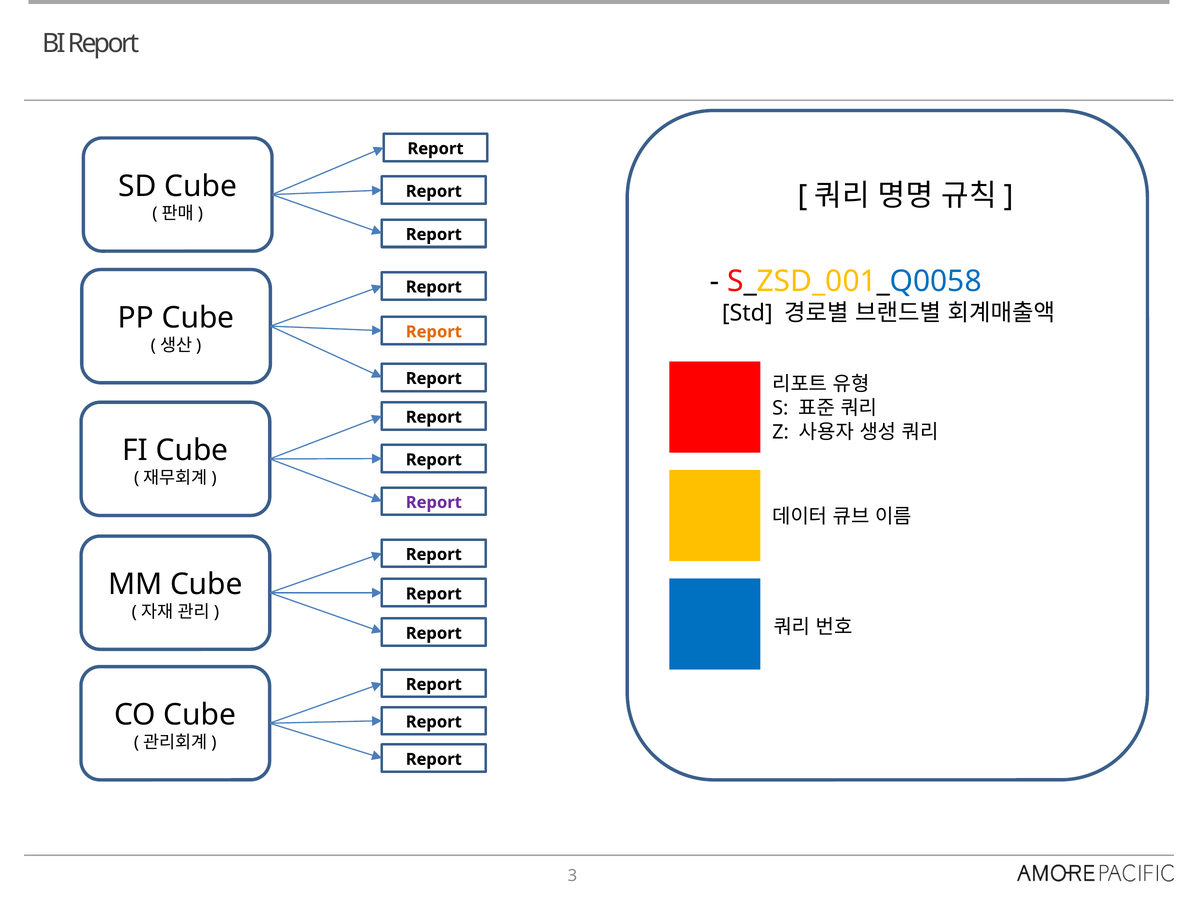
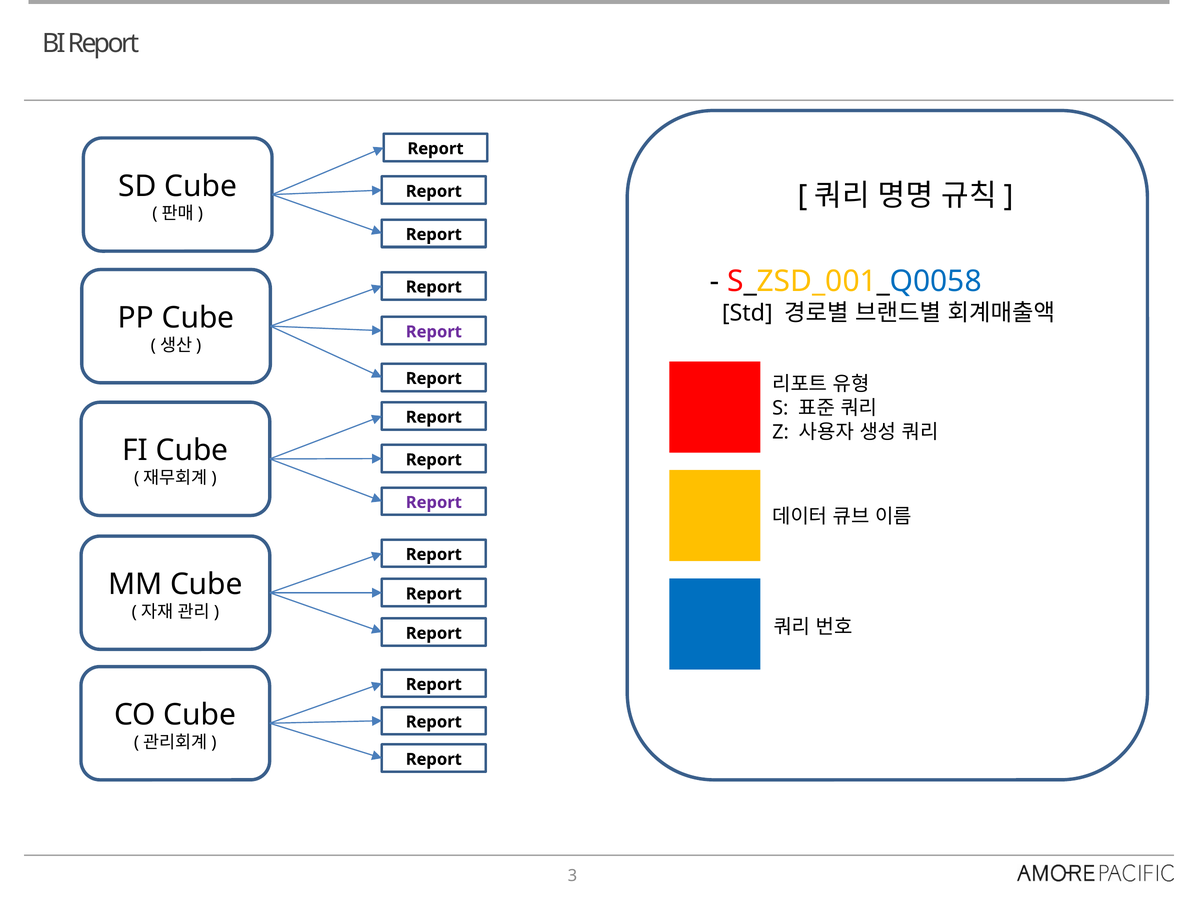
Report colour: orange -> purple (434, 332)
